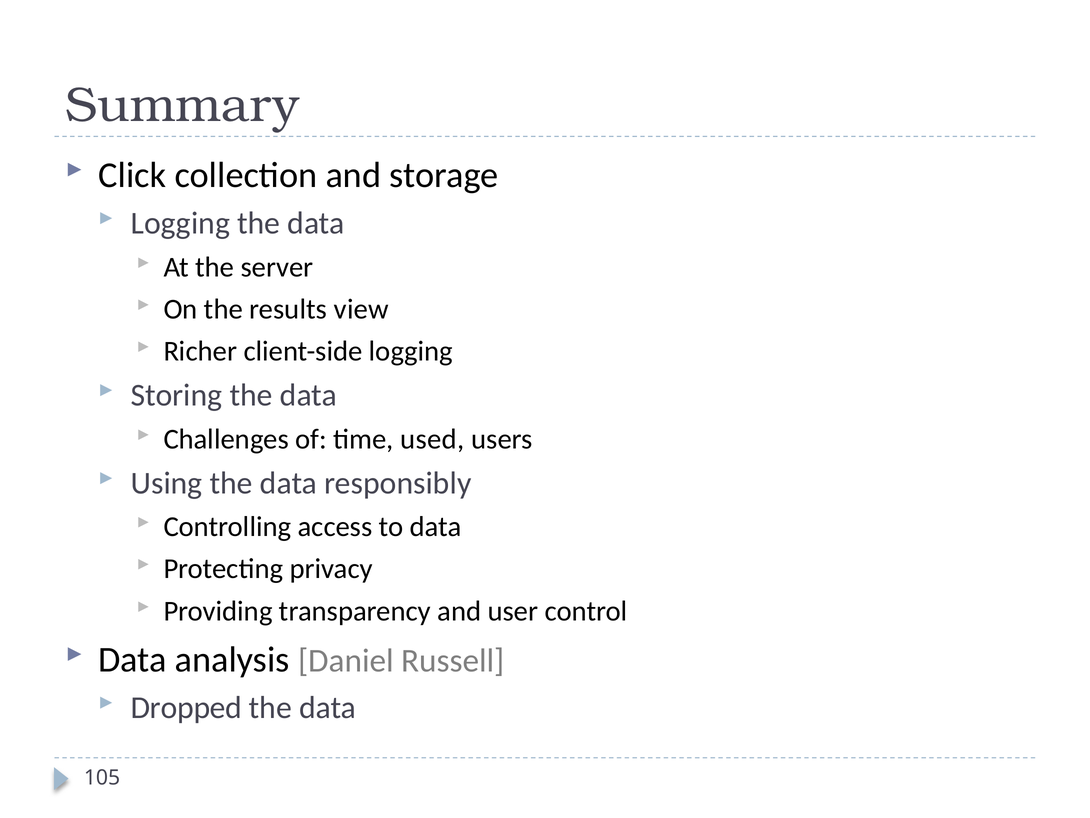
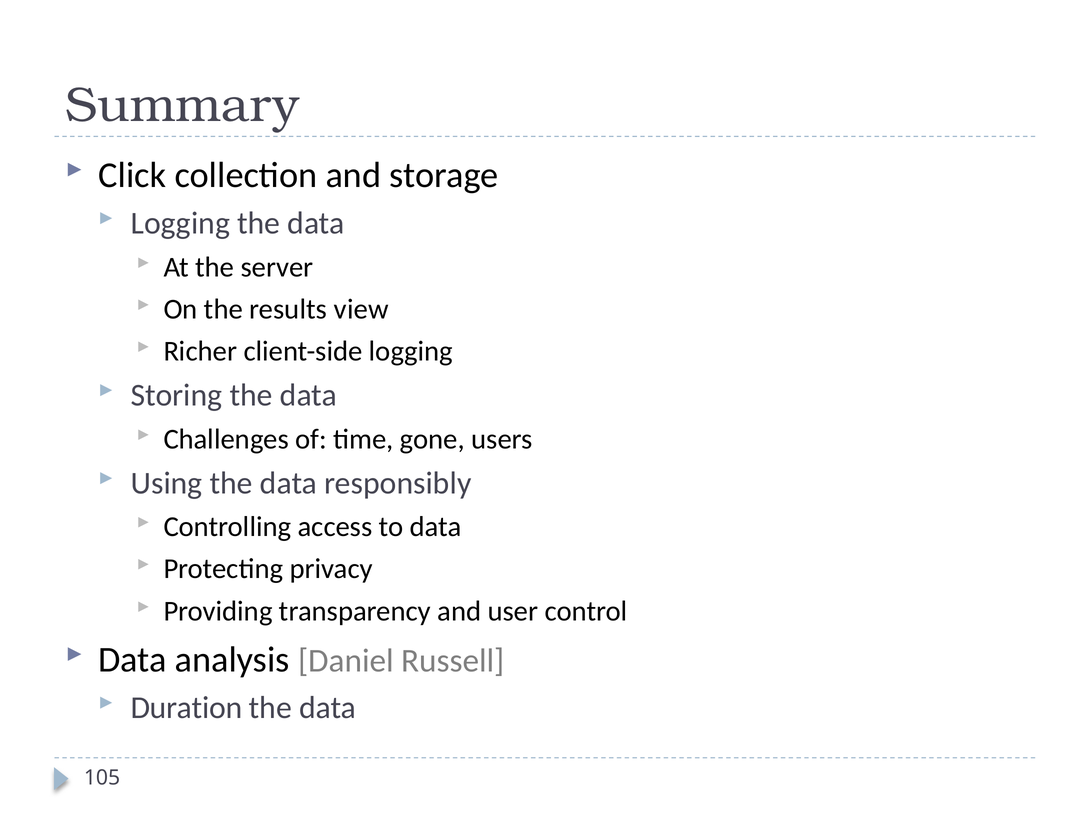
used: used -> gone (432, 439)
Dropped: Dropped -> Duration (186, 707)
